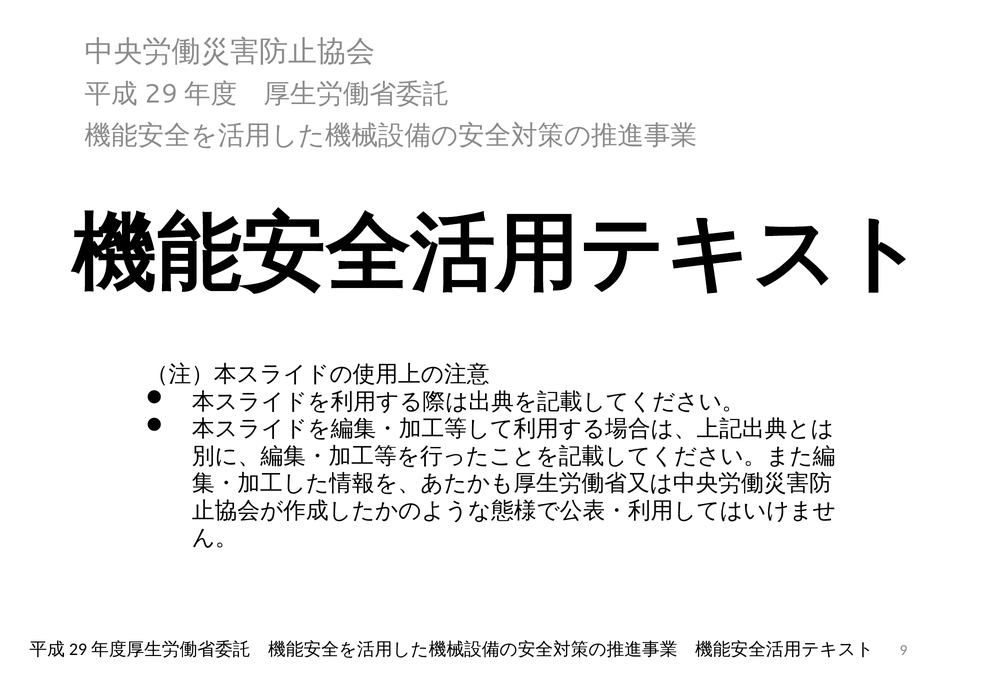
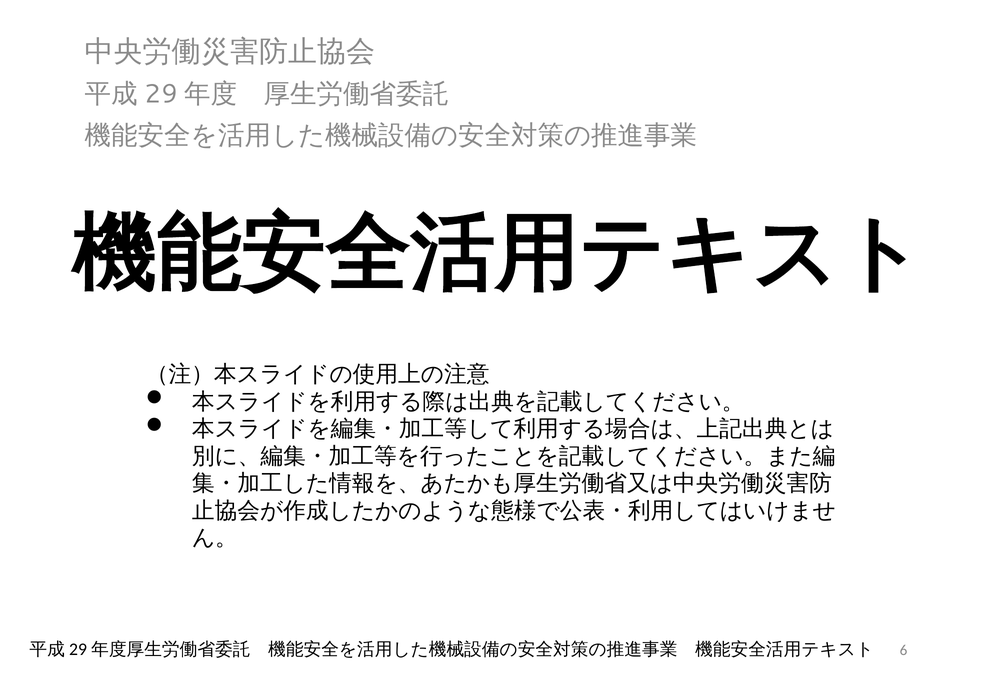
9: 9 -> 6 (904, 650)
